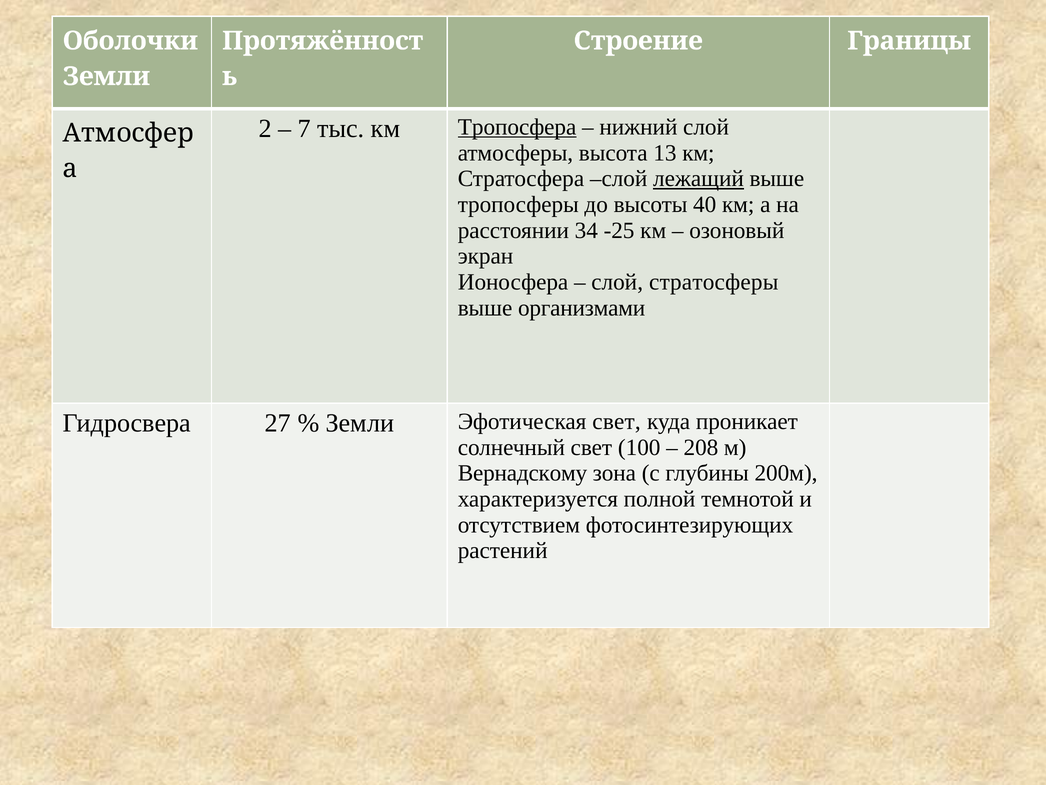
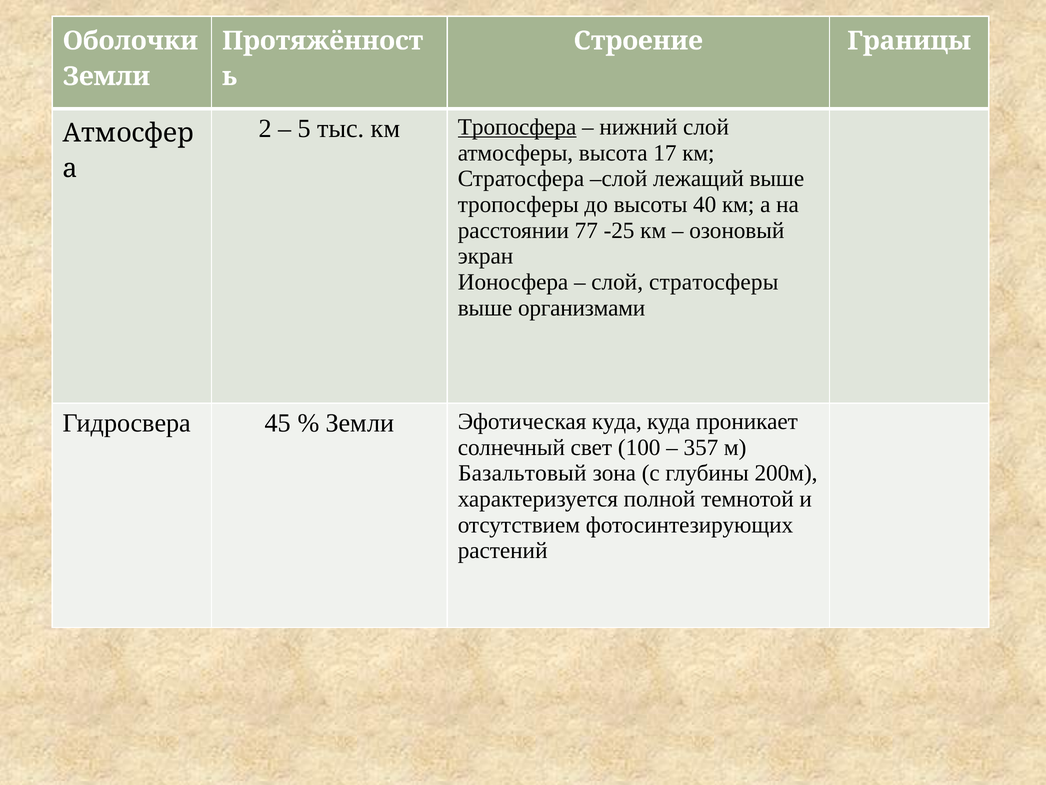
7: 7 -> 5 (304, 129)
13: 13 -> 17 (665, 153)
лежащий underline: present -> none (698, 179)
34: 34 -> 77 (586, 230)
27: 27 -> 45 (278, 423)
Эфотическая свет: свет -> куда (617, 421)
208: 208 -> 357 (701, 447)
Вернадскому: Вернадскому -> Базальтовый (522, 473)
